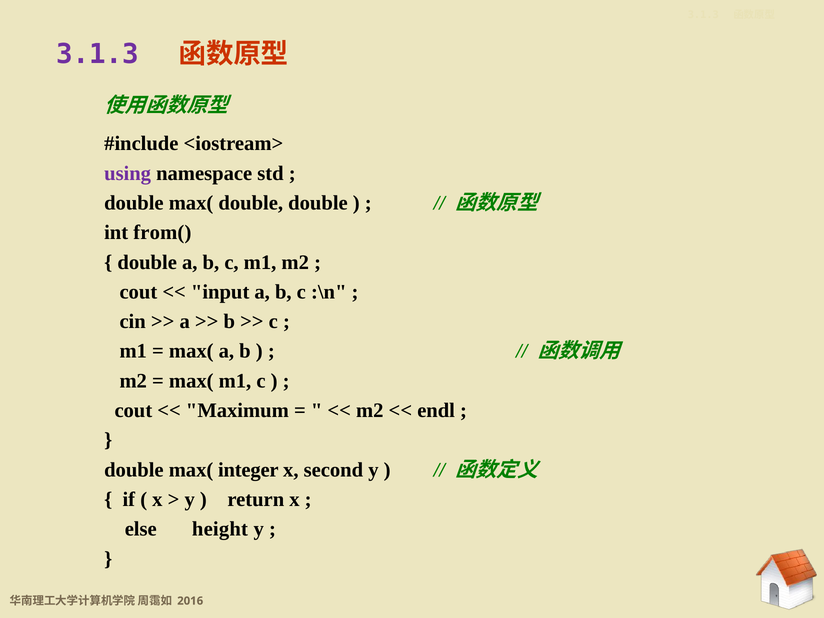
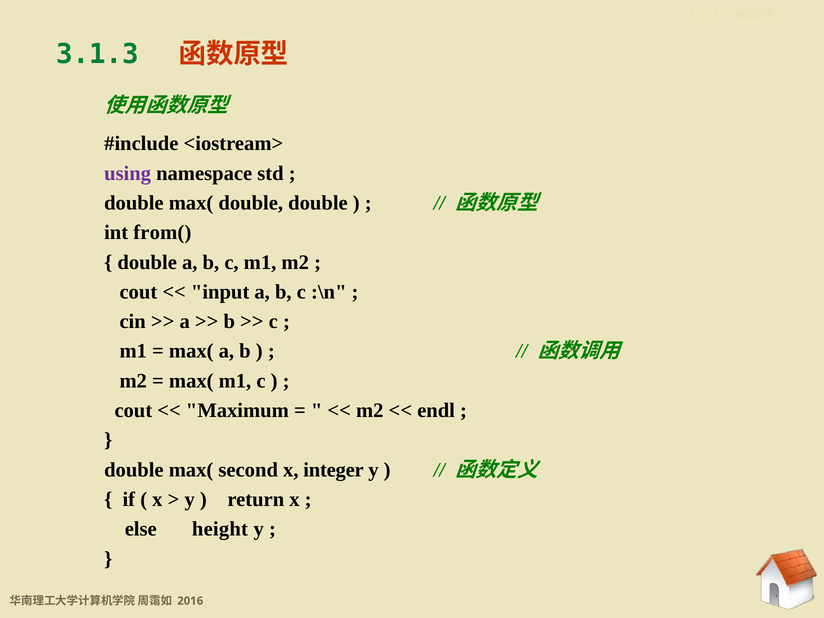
3.1.3 colour: purple -> green (98, 54)
integer: integer -> second (248, 470)
second: second -> integer (334, 470)
